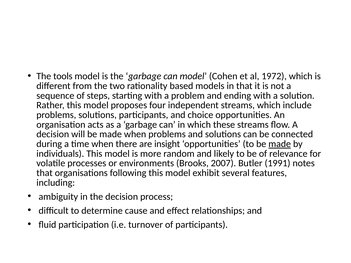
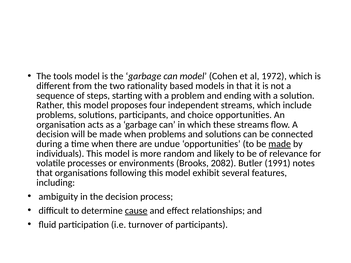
insight: insight -> undue (167, 144)
2007: 2007 -> 2082 (223, 163)
cause underline: none -> present (136, 211)
